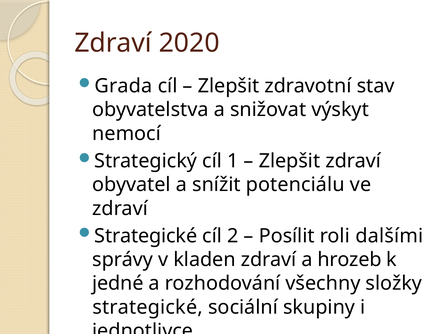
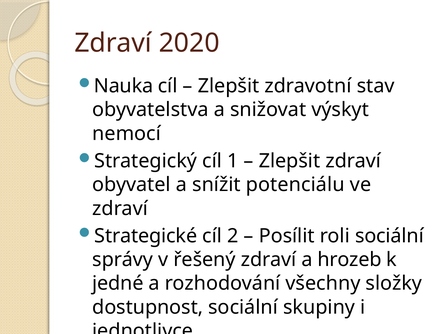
Grada: Grada -> Nauka (124, 86)
roli dalšími: dalšími -> sociální (389, 236)
kladen: kladen -> řešený (205, 260)
strategické: strategické -> dostupnost (148, 308)
